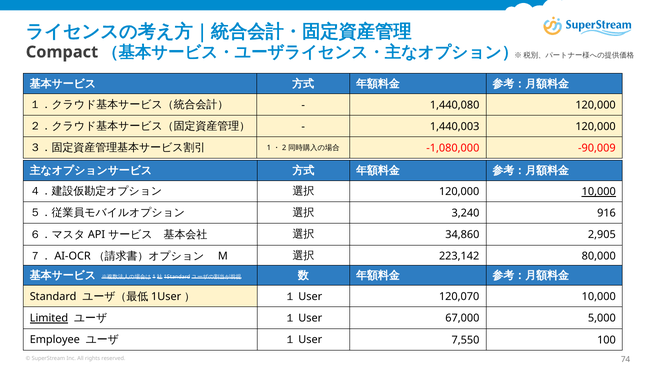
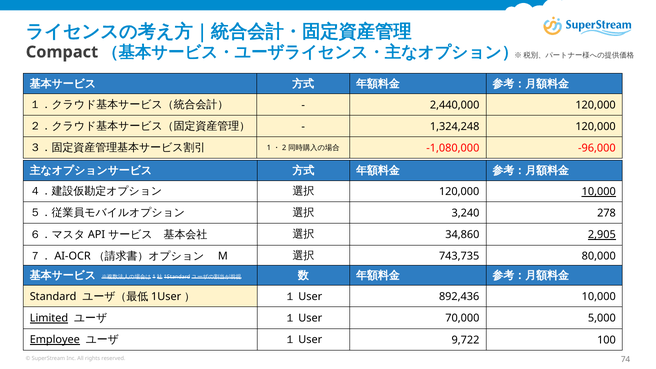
1,440,080: 1,440,080 -> 2,440,000 (455, 105)
1,440,003: 1,440,003 -> 1,324,248 (455, 127)
-90,009: -90,009 -> -96,000 (597, 148)
916: 916 -> 278 (607, 213)
2,905 underline: none -> present (602, 235)
223,142: 223,142 -> 743,735 (459, 256)
120,070: 120,070 -> 892,436 (459, 297)
67,000: 67,000 -> 70,000 (462, 318)
Employee underline: none -> present (55, 340)
7,550: 7,550 -> 9,722 (465, 340)
